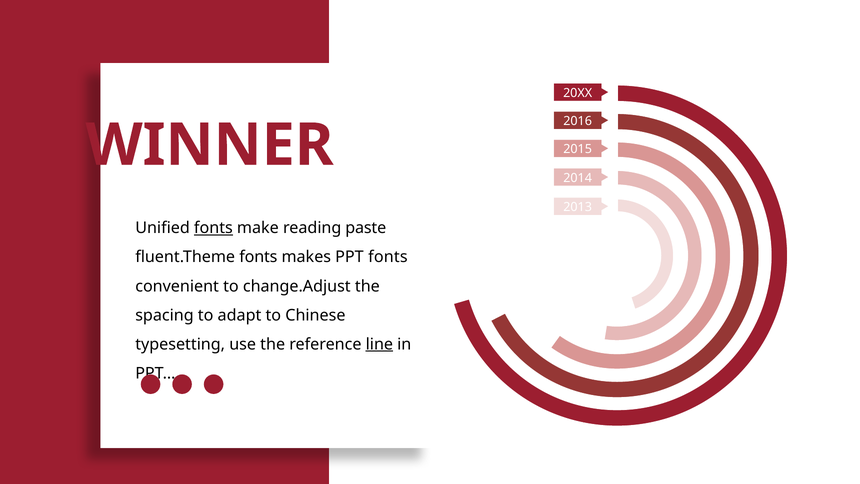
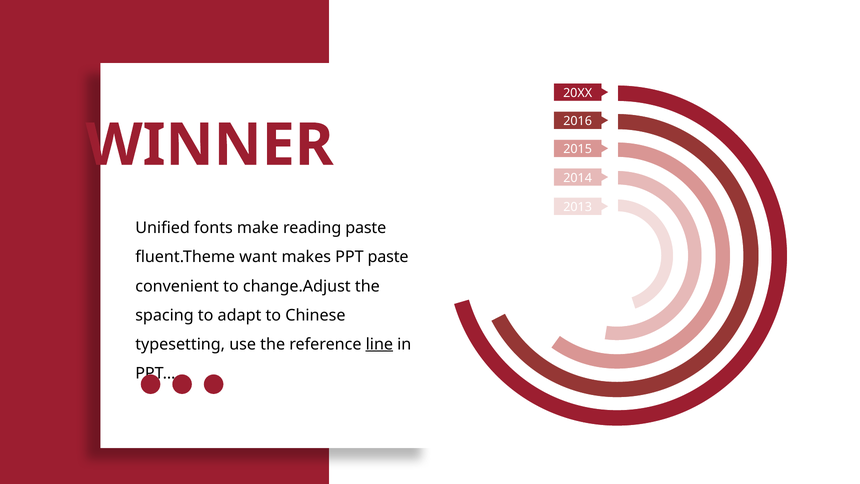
fonts underline: present -> none (213, 228)
fluent.Theme fonts: fonts -> want (258, 257)
PPT fonts: fonts -> paste (388, 257)
